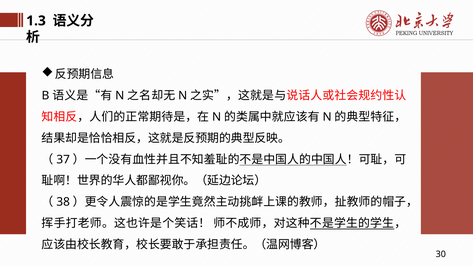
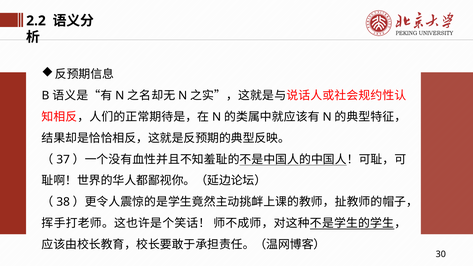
1.3: 1.3 -> 2.2 (36, 21)
